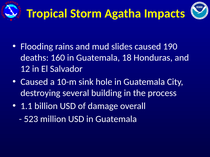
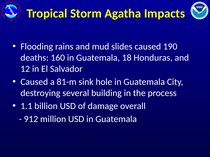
10-m: 10-m -> 81-m (67, 82)
523: 523 -> 912 (31, 119)
